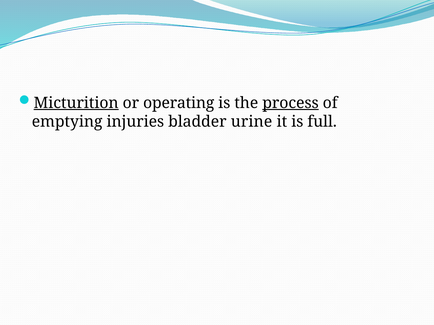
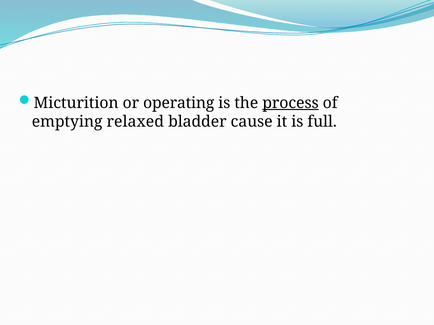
Micturition underline: present -> none (76, 103)
injuries: injuries -> relaxed (135, 122)
urine: urine -> cause (252, 122)
